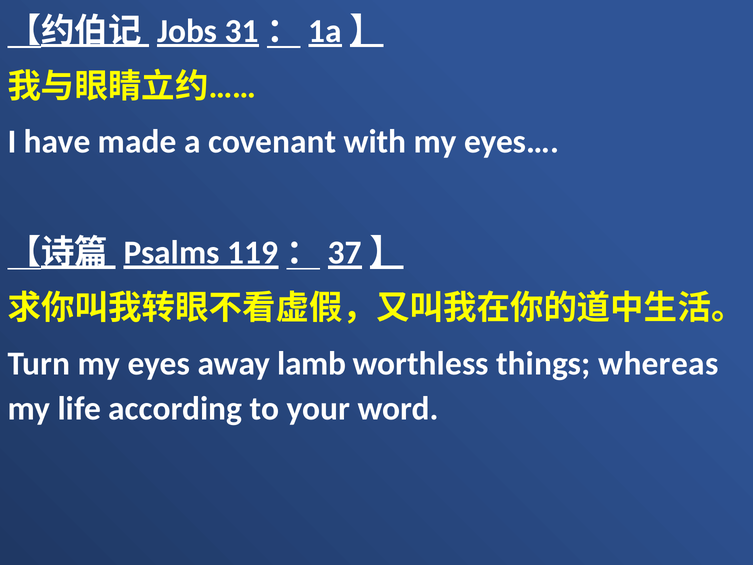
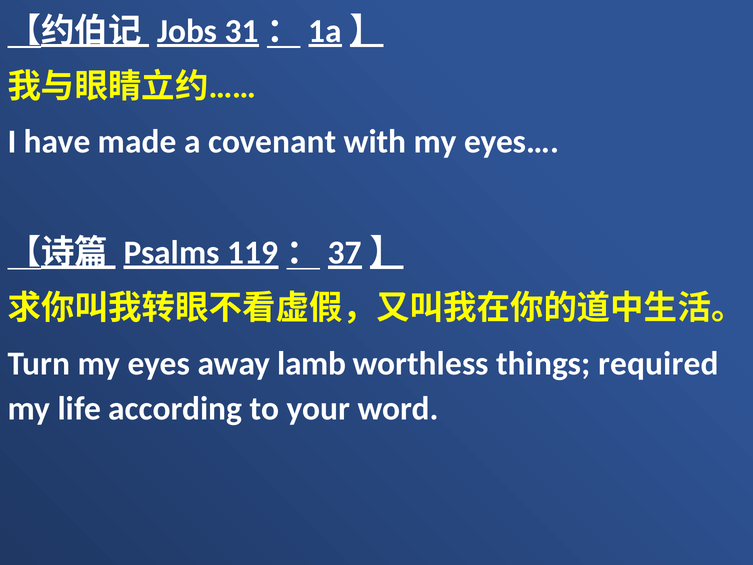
whereas: whereas -> required (658, 364)
